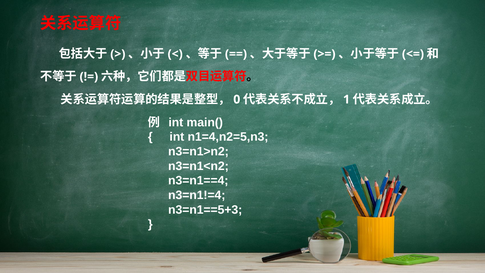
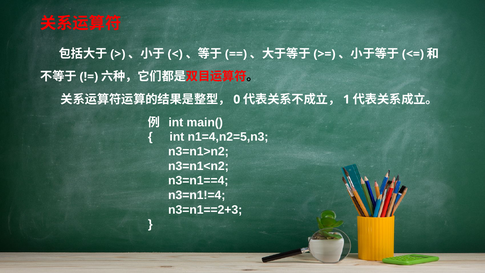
n3=n1==5+3: n3=n1==5+3 -> n3=n1==2+3 (205, 210)
